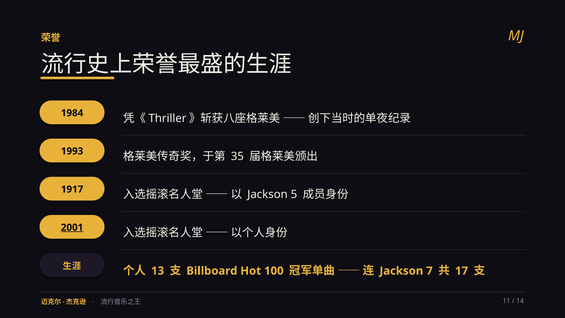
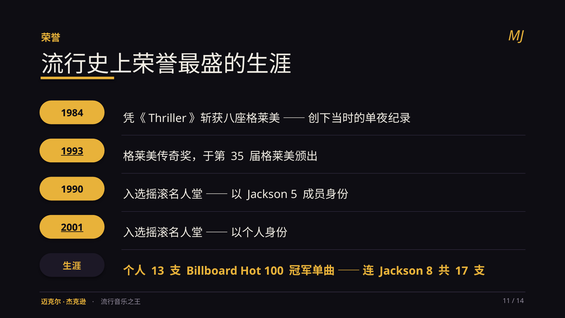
1993 underline: none -> present (72, 151)
1917: 1917 -> 1990 (72, 189)
7: 7 -> 8 (429, 271)
